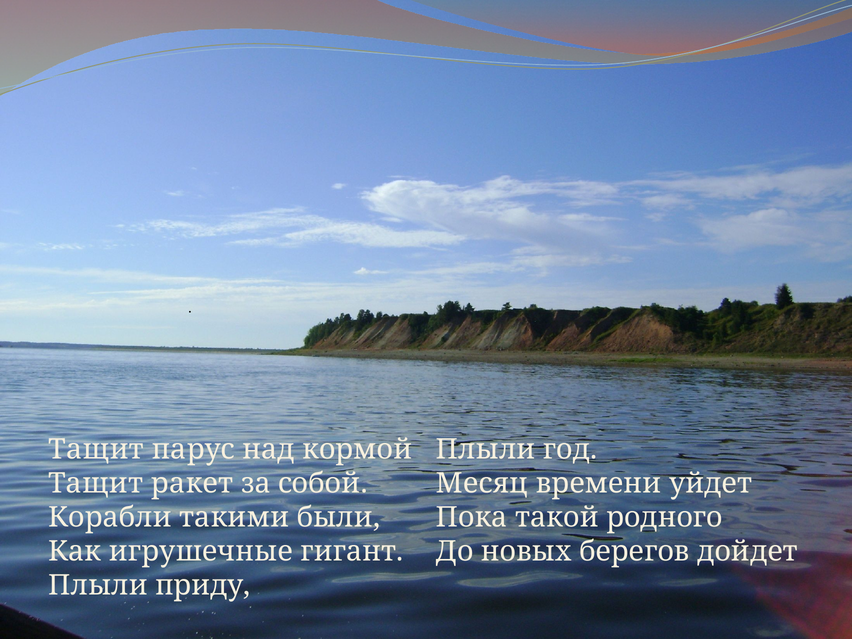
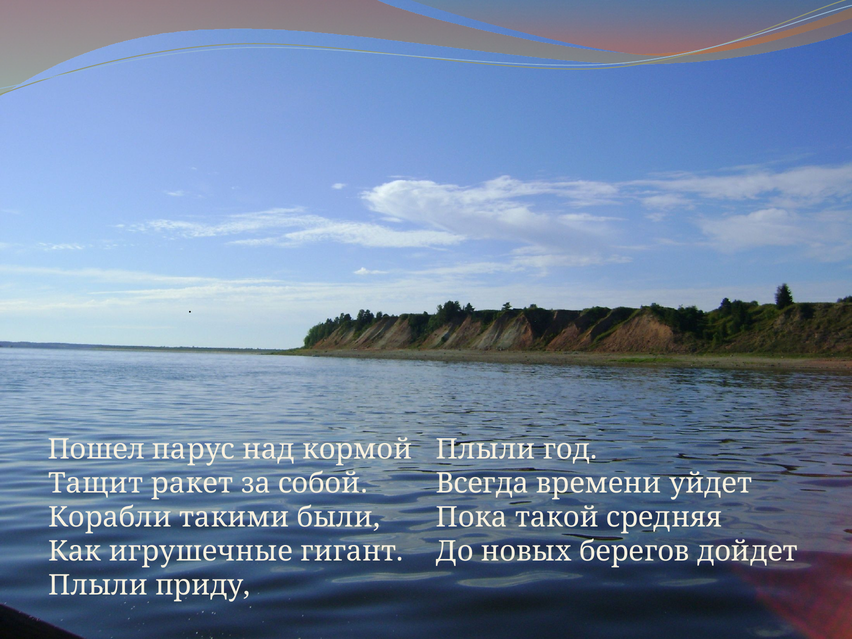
Тащит: Тащит -> Пошел (96, 449)
Месяц: Месяц -> Всегда (482, 483)
родного: родного -> средняя (664, 517)
